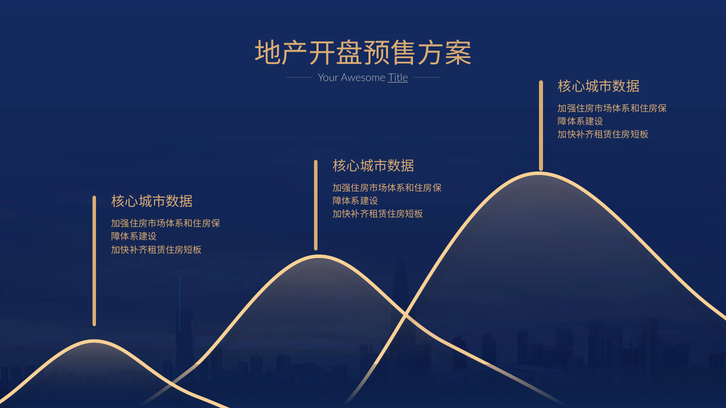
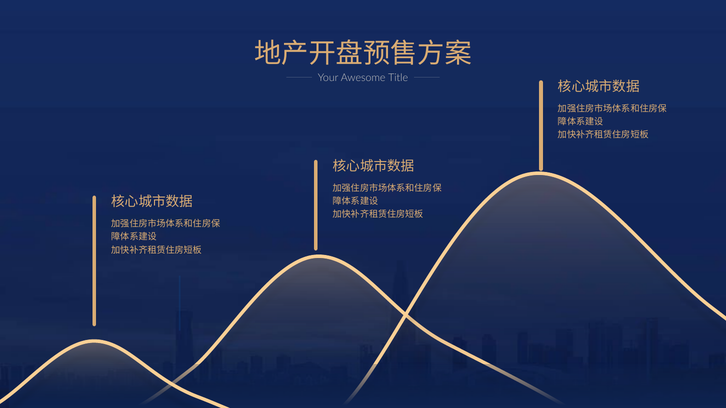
Title underline: present -> none (398, 78)
